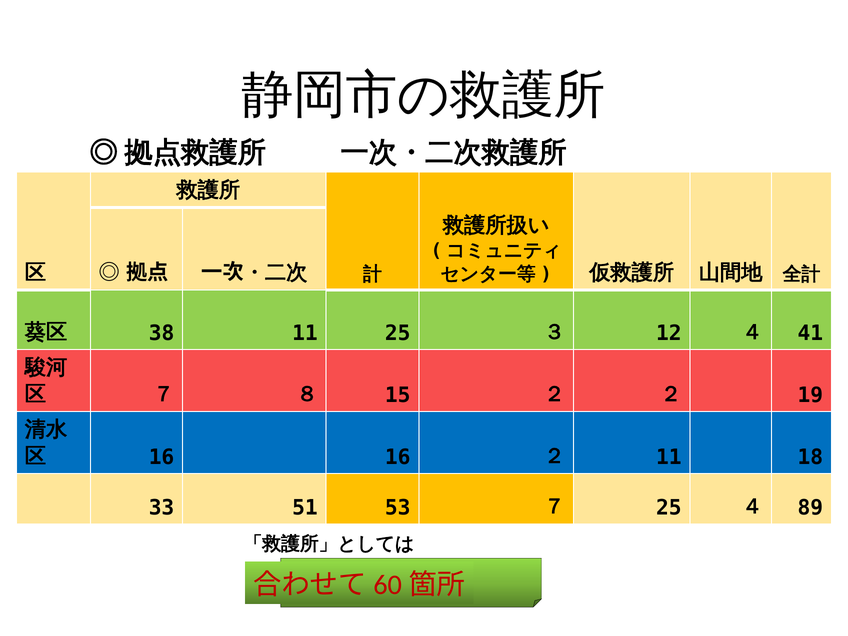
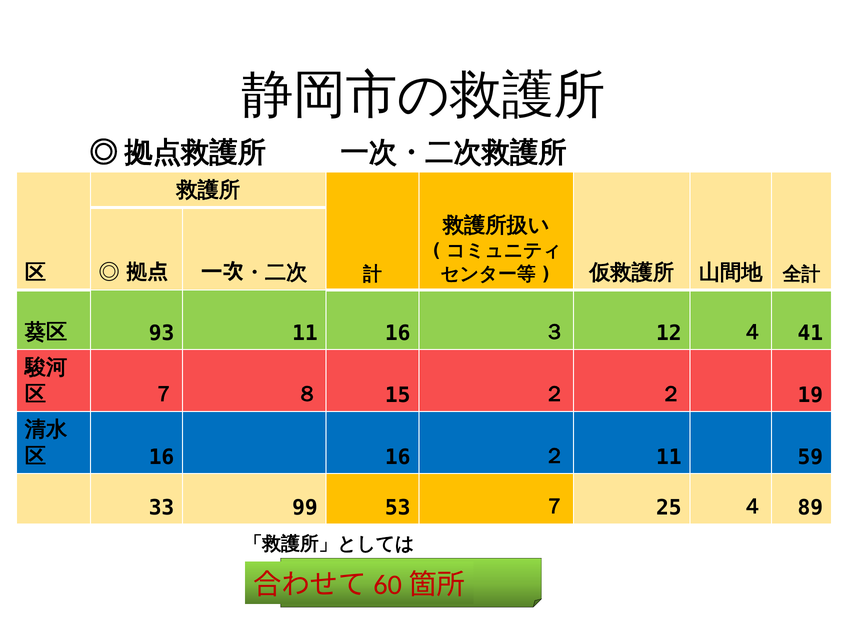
38: 38 -> 93 (162, 333)
11 25: 25 -> 16 (398, 333)
18: 18 -> 59 (810, 457)
51: 51 -> 99 (305, 508)
